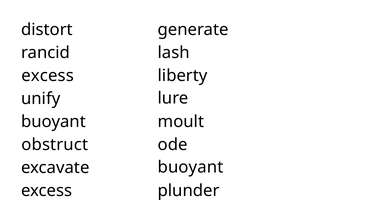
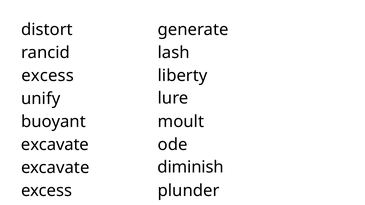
obstruct: obstruct -> excavate (55, 145)
buoyant: buoyant -> diminish (191, 167)
